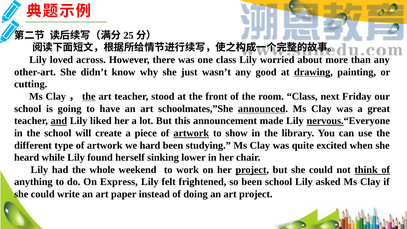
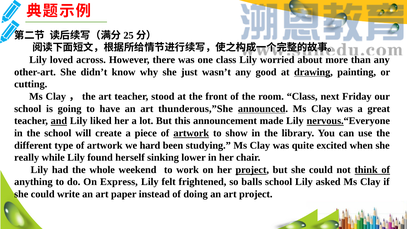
the underline: present -> none (89, 96)
schoolmates,”She: schoolmates,”She -> thunderous,”She (196, 109)
heard: heard -> really (27, 157)
so been: been -> balls (252, 182)
